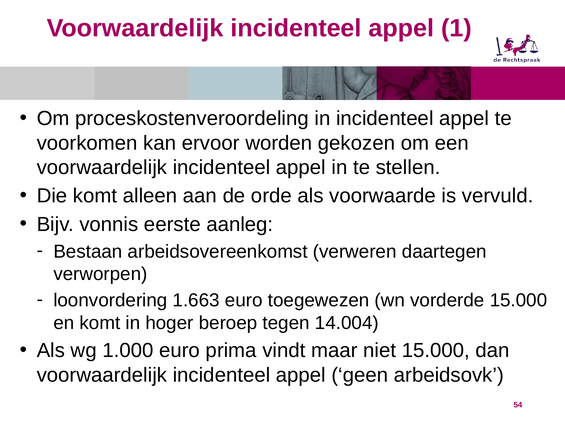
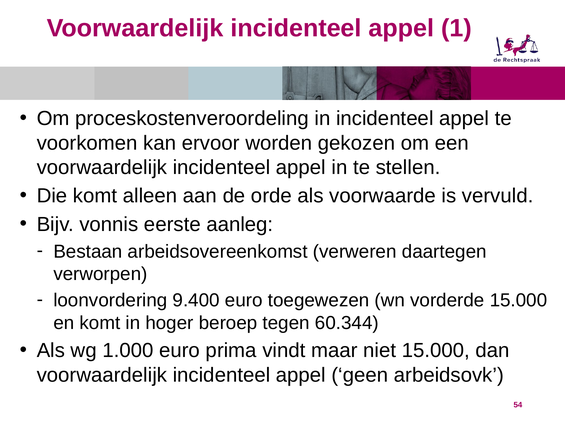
1.663: 1.663 -> 9.400 (196, 301)
14.004: 14.004 -> 60.344 (347, 324)
